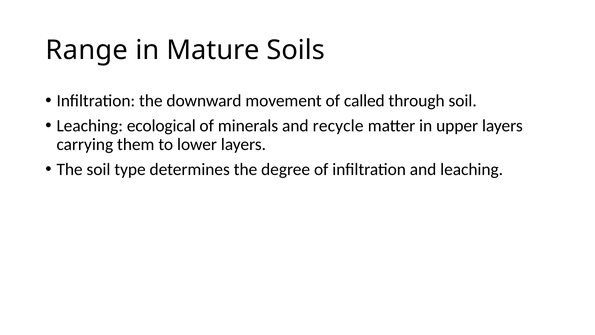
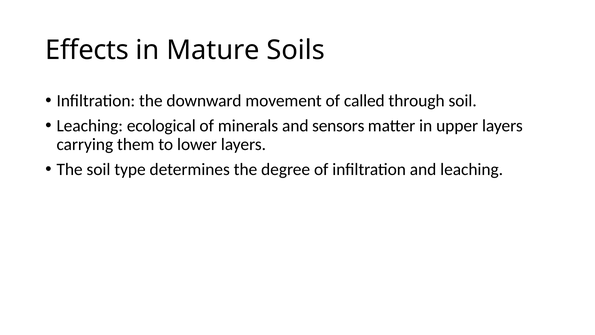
Range: Range -> Effects (87, 50)
recycle: recycle -> sensors (338, 126)
